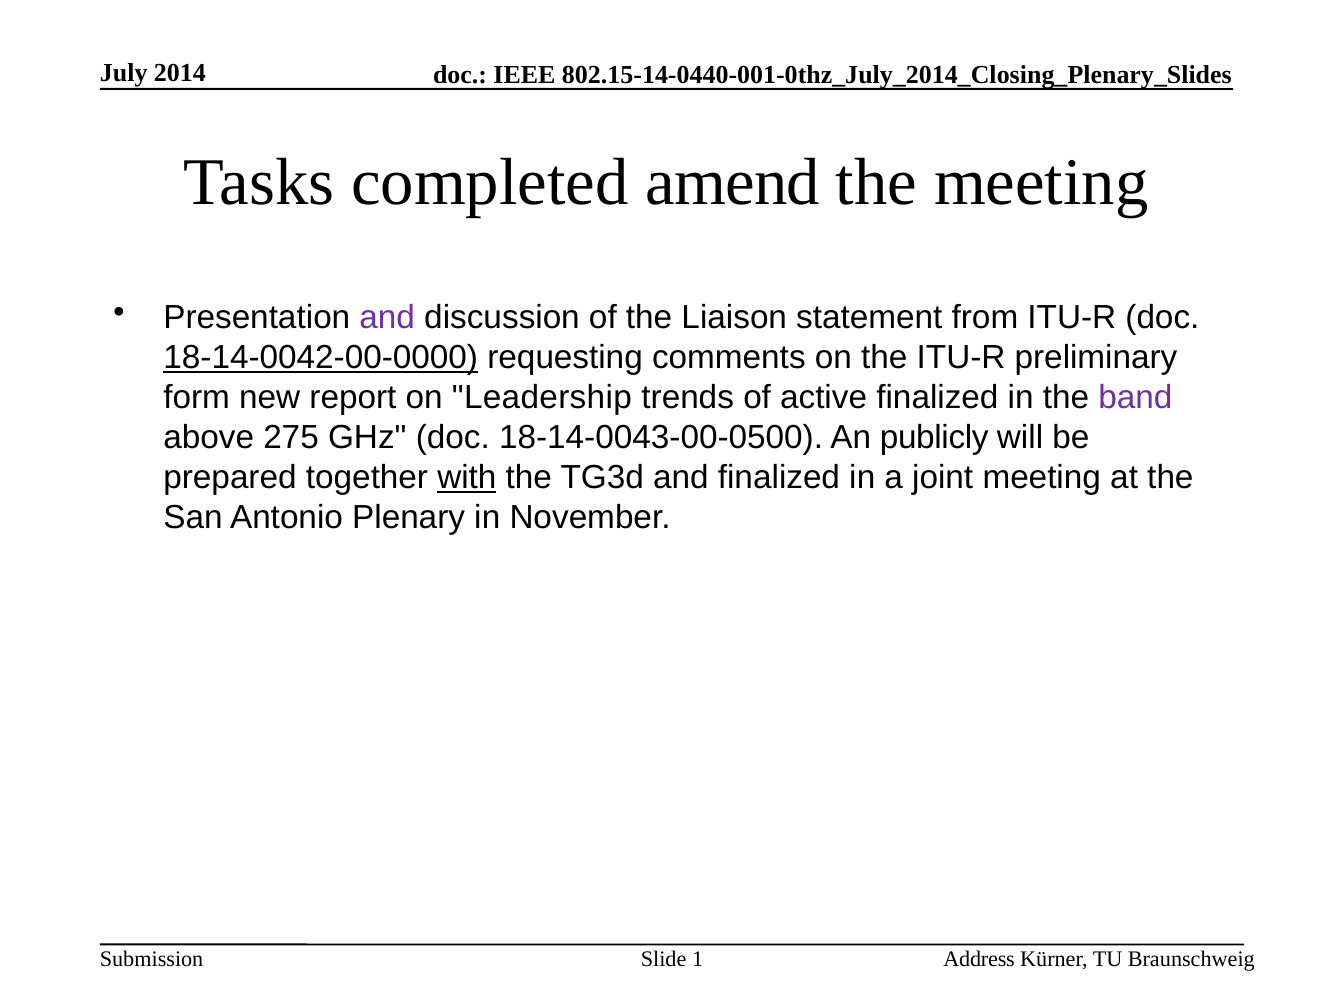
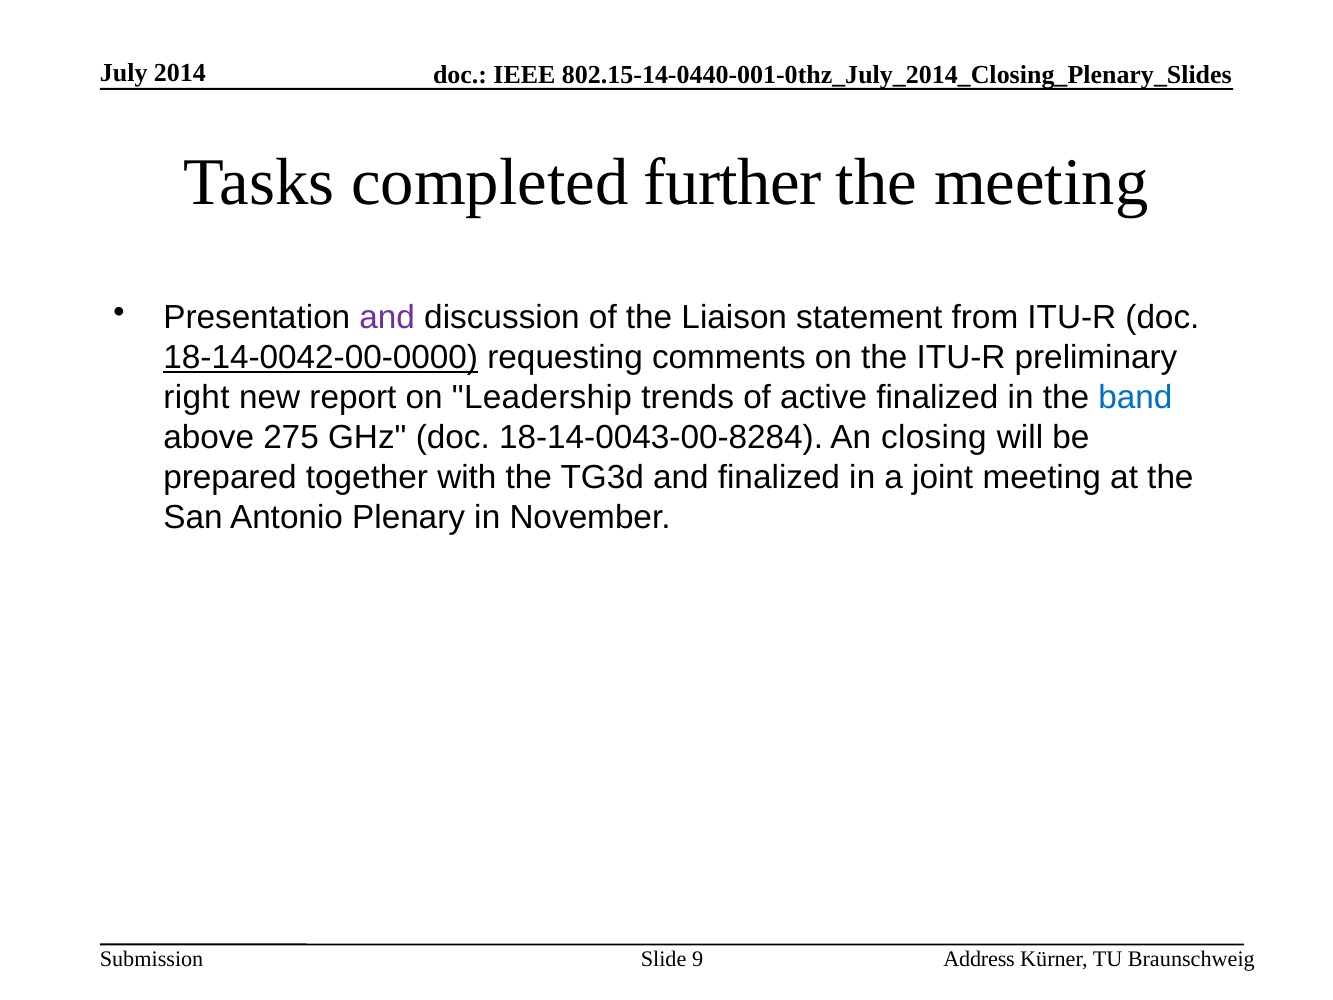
amend: amend -> further (733, 182)
form: form -> right (196, 398)
band colour: purple -> blue (1135, 398)
18-14-0043-00-0500: 18-14-0043-00-0500 -> 18-14-0043-00-8284 (661, 438)
publicly: publicly -> closing (934, 438)
with underline: present -> none (467, 478)
1: 1 -> 9 (698, 959)
